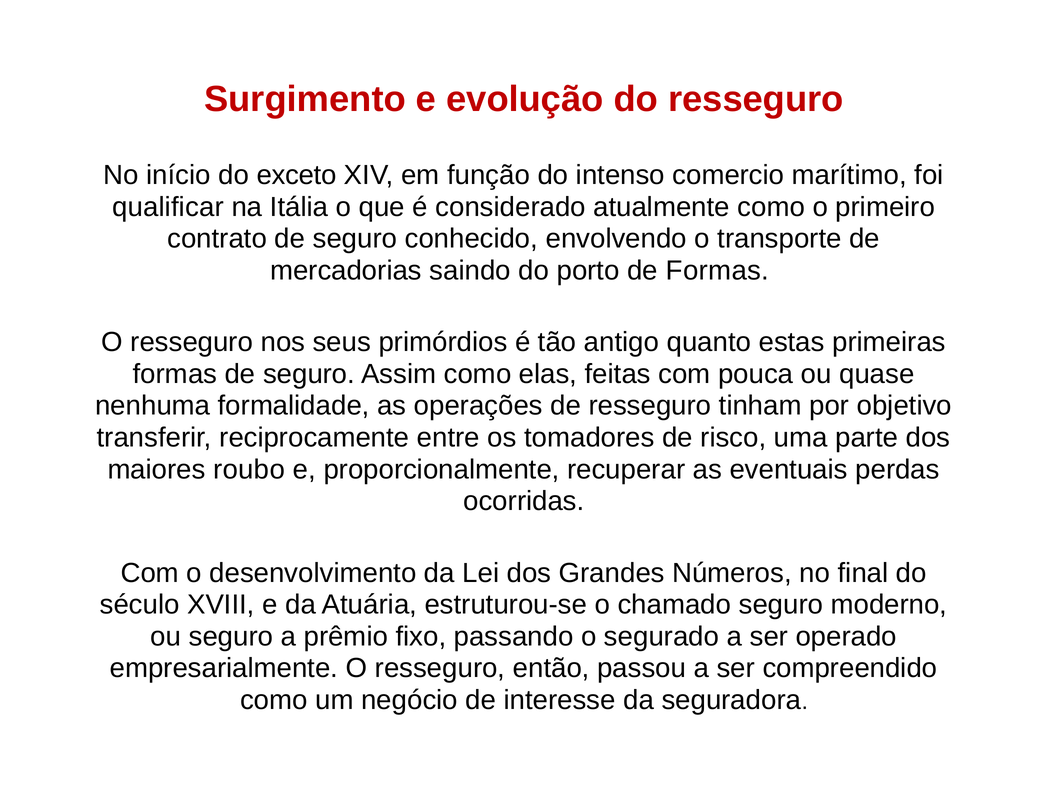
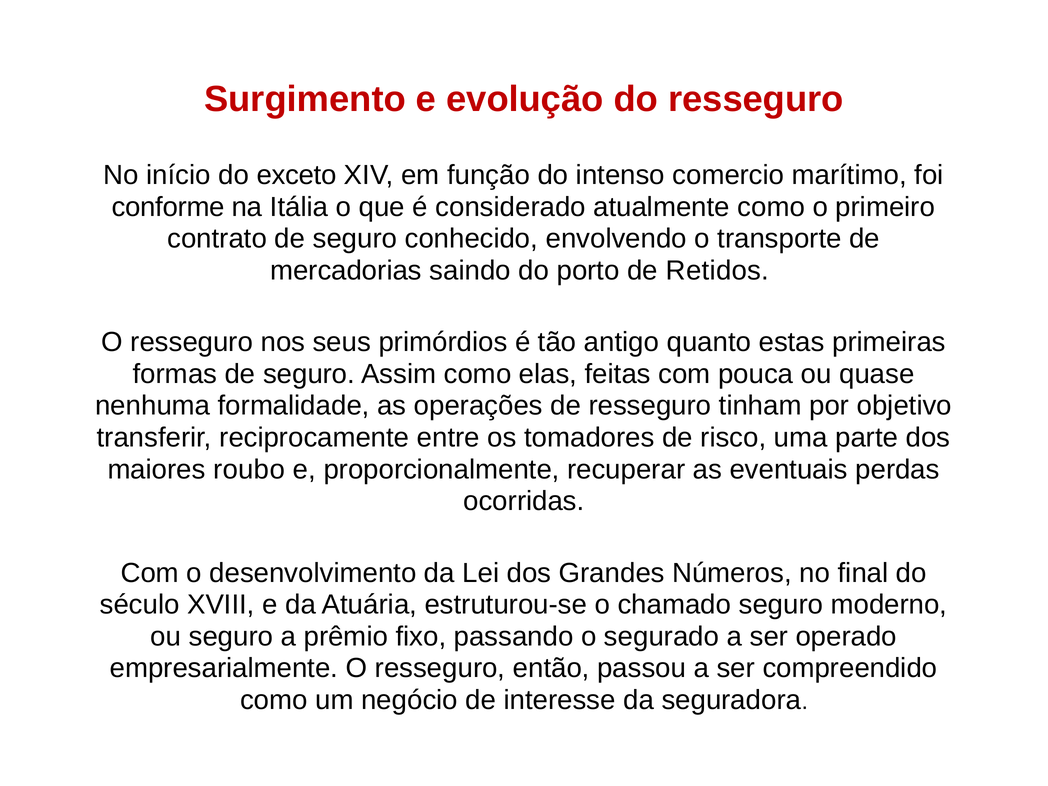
qualificar: qualificar -> conforme (168, 207)
de Formas: Formas -> Retidos (717, 271)
